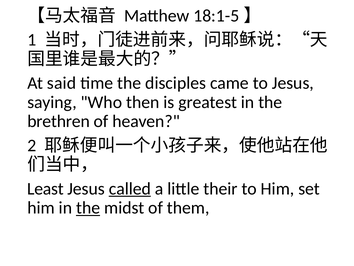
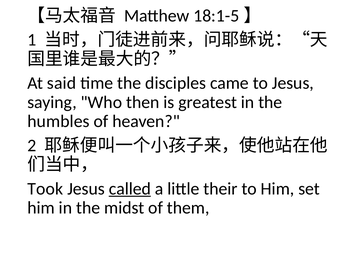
brethren: brethren -> humbles (58, 121)
Least: Least -> Took (45, 188)
the underline: present -> none (88, 207)
